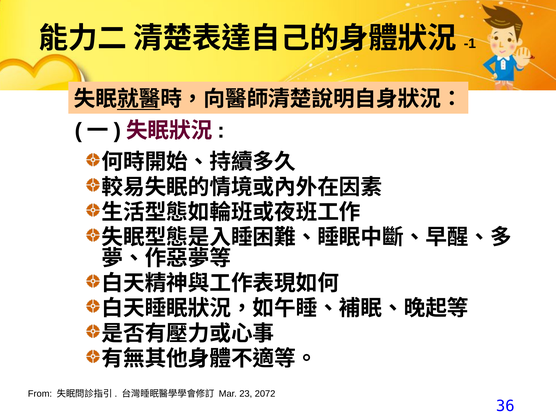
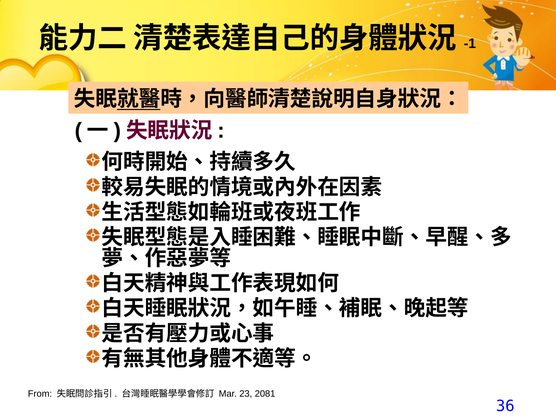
2072: 2072 -> 2081 (265, 394)
